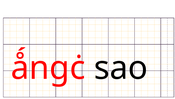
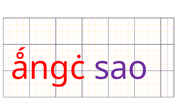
sao colour: black -> purple (121, 68)
